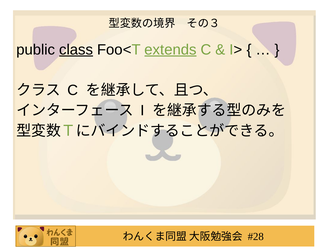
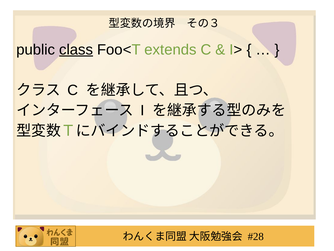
extends underline: present -> none (170, 50)
